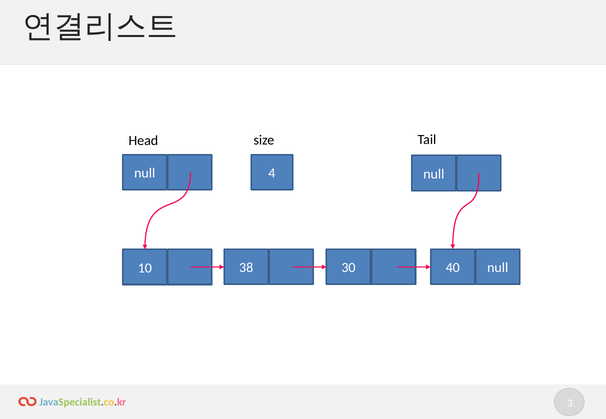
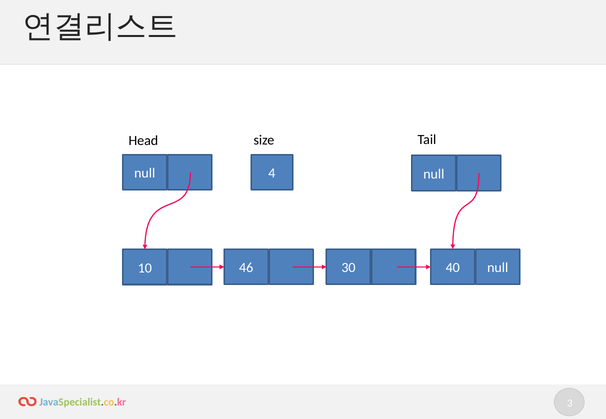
38: 38 -> 46 (246, 268)
